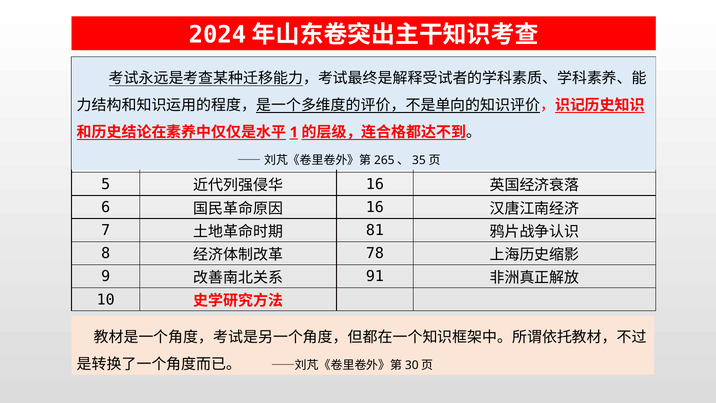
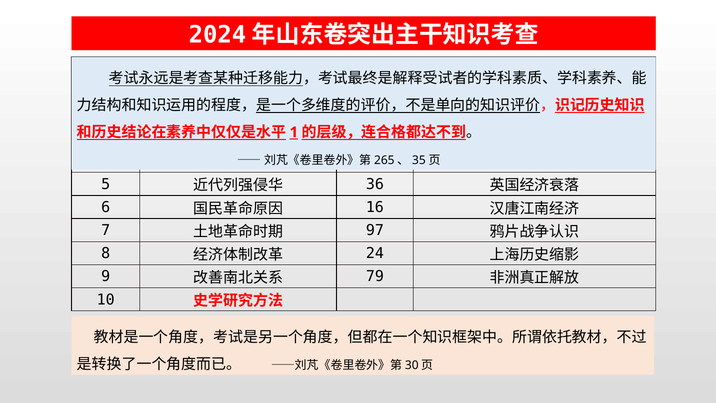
16: 16 -> 36 (375, 184)
81: 81 -> 97 (375, 230)
78: 78 -> 24 (375, 253)
91: 91 -> 79 (375, 276)
